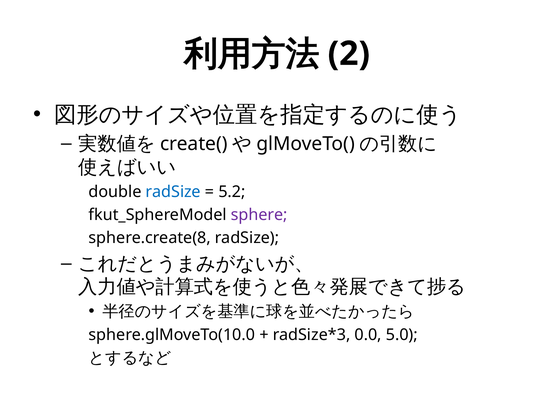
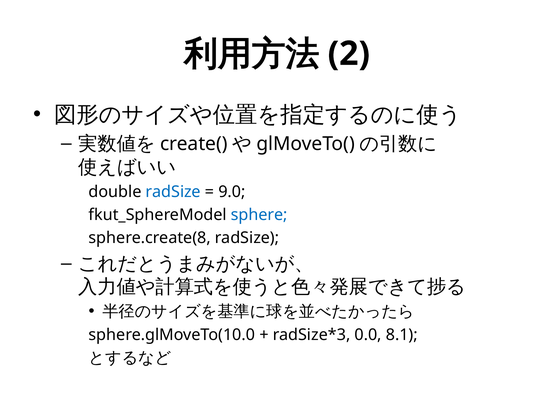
5.2: 5.2 -> 9.0 (232, 191)
sphere colour: purple -> blue (259, 215)
5.0: 5.0 -> 8.1 (402, 334)
